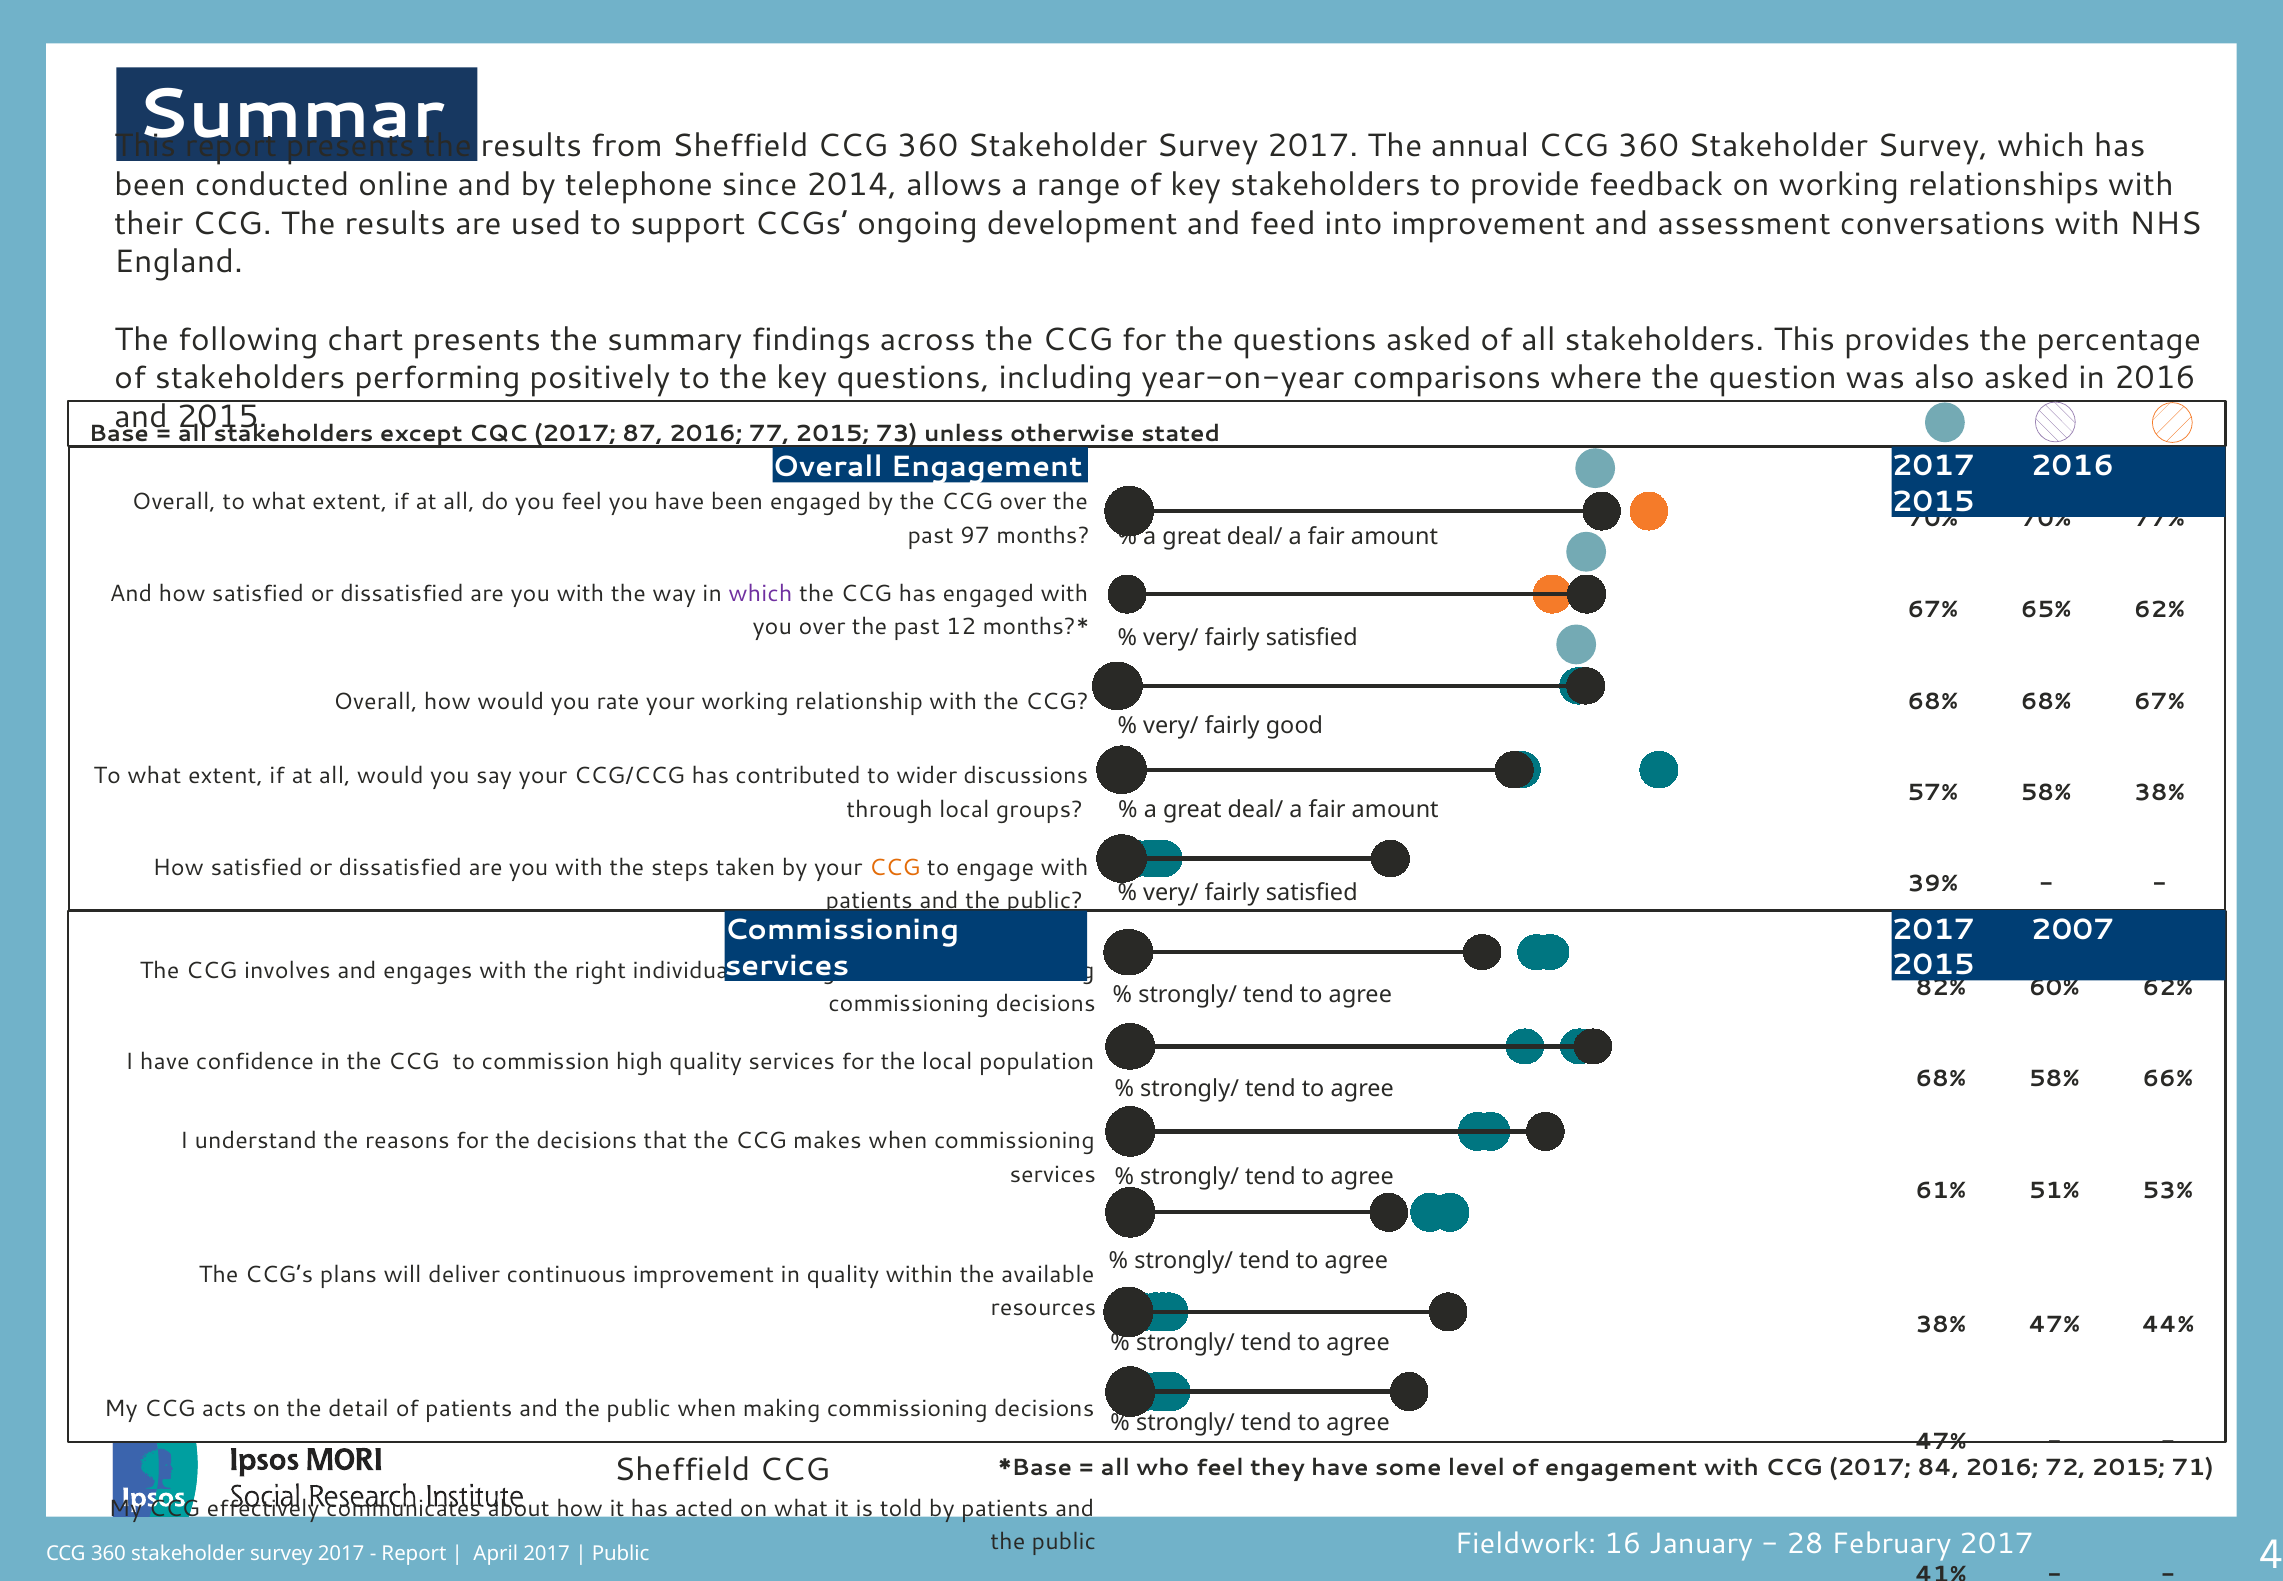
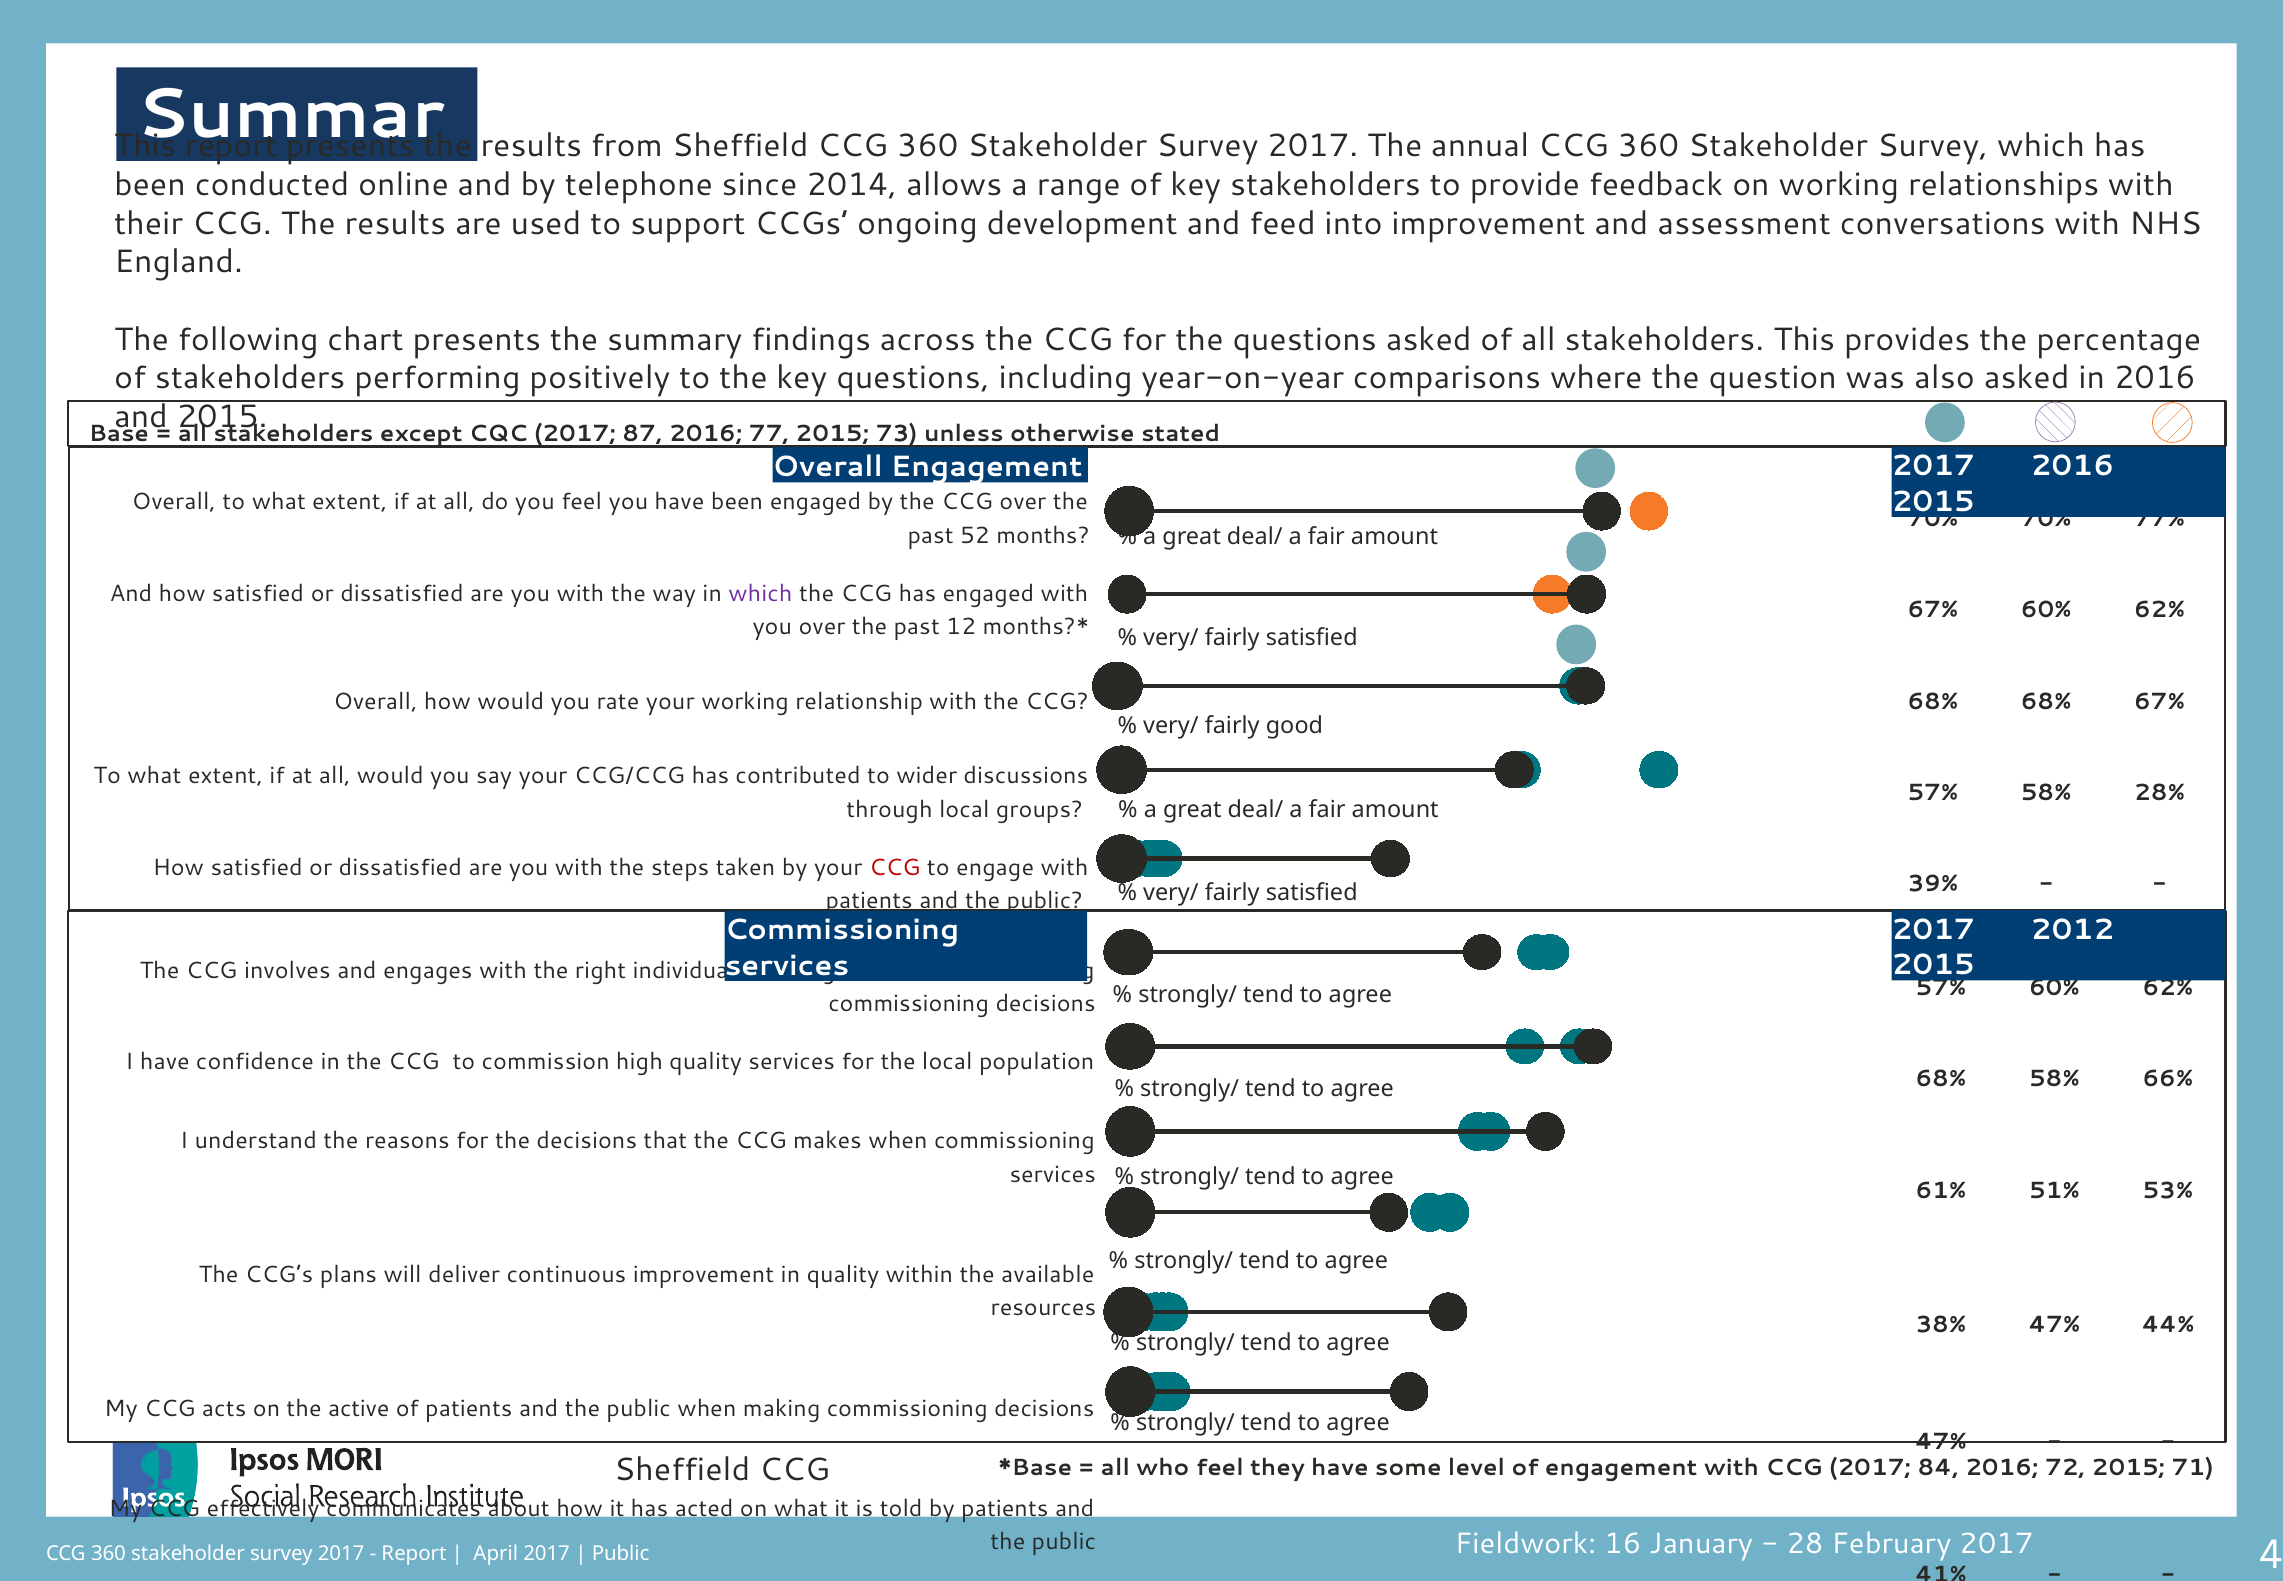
97: 97 -> 52 (975, 535)
67% 65%: 65% -> 60% (2046, 610)
58% 38%: 38% -> 28% (2159, 793)
CCG colour: orange -> red (895, 867)
2007: 2007 -> 2012 (2072, 930)
82%: 82% -> 57% (1941, 987)
detail: detail -> active (359, 1408)
